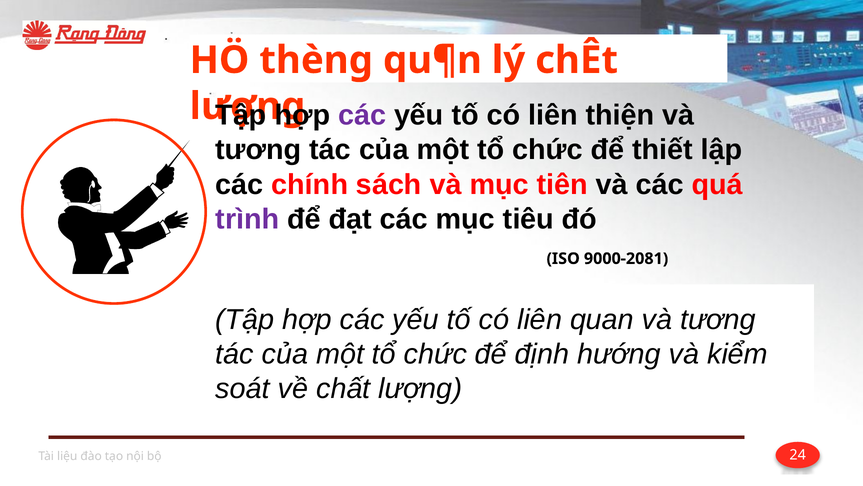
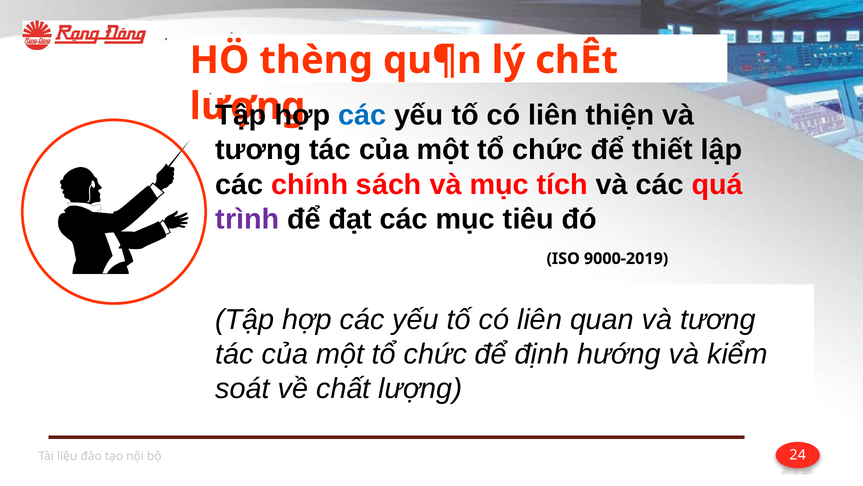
các colour: purple -> blue (362, 115)
tiên: tiên -> tích (562, 184)
9000-2081: 9000-2081 -> 9000-2019 (626, 258)
